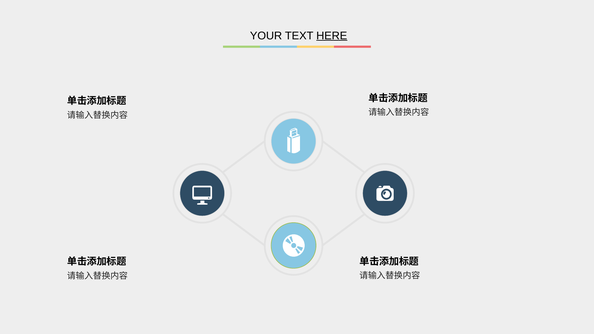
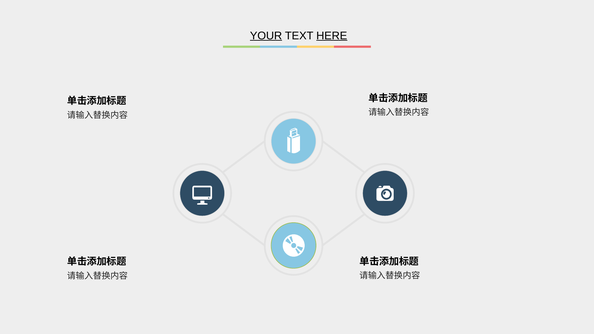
YOUR underline: none -> present (266, 36)
